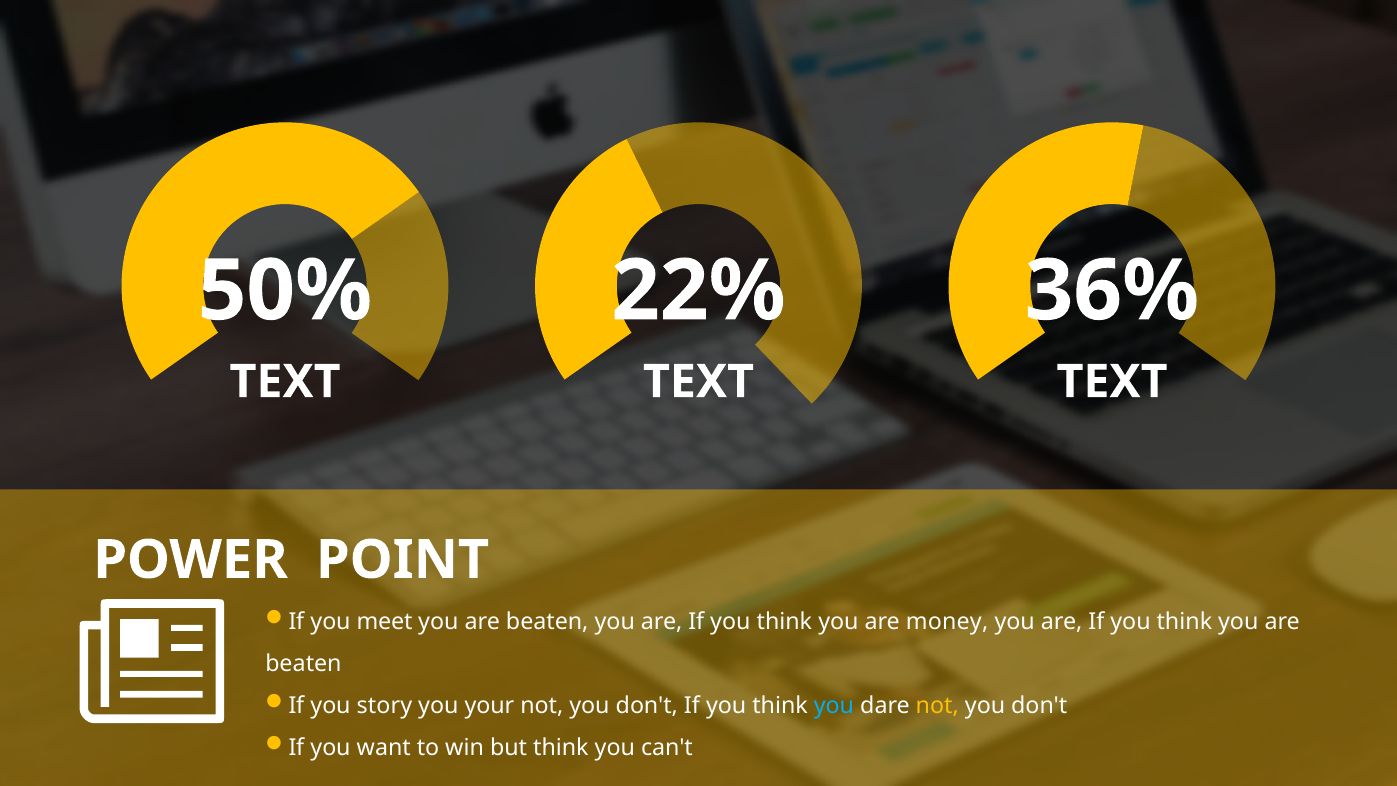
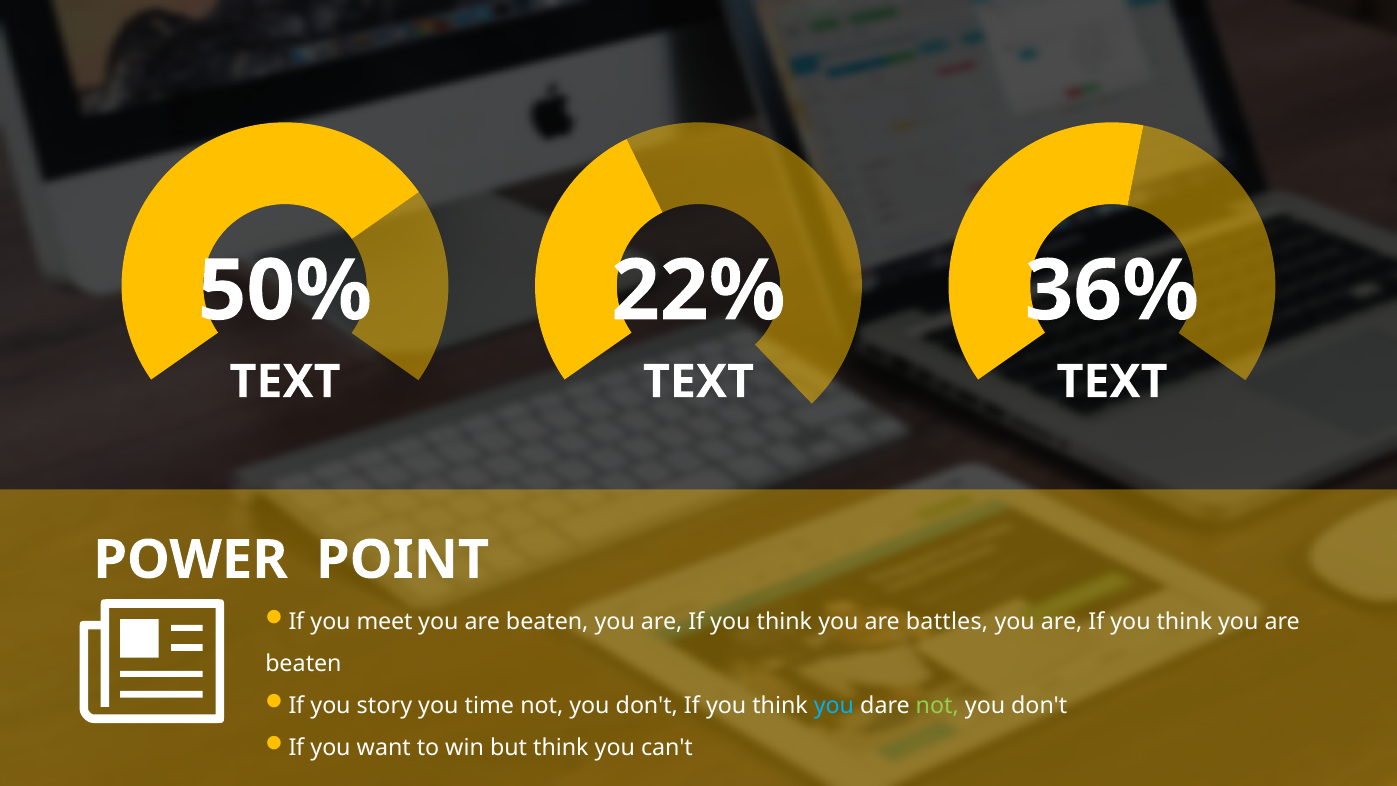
money: money -> battles (947, 622)
your: your -> time (489, 706)
not colour: yellow -> light green (937, 706)
